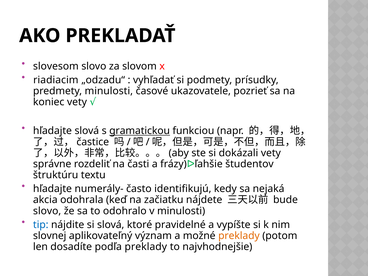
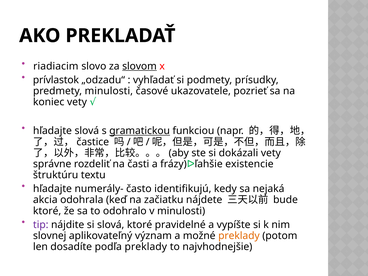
slovesom: slovesom -> riadiacim (56, 66)
slovom underline: none -> present (139, 66)
riadiacim: riadiacim -> prívlastok (56, 80)
študentov: študentov -> existencie (249, 164)
slovo: slovo -> ktoré (47, 211)
tip colour: blue -> purple (41, 225)
